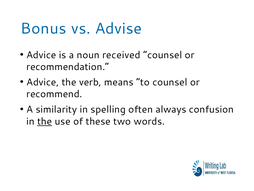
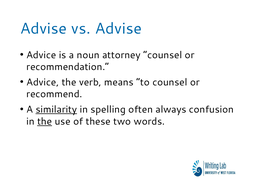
Bonus: Bonus -> Advise (43, 28)
received: received -> attorney (121, 55)
similarity underline: none -> present (56, 109)
